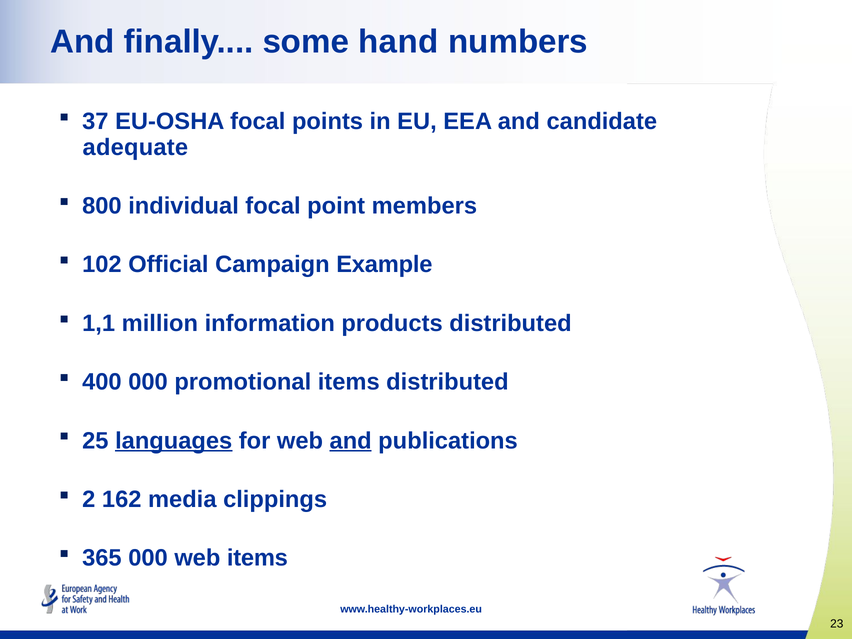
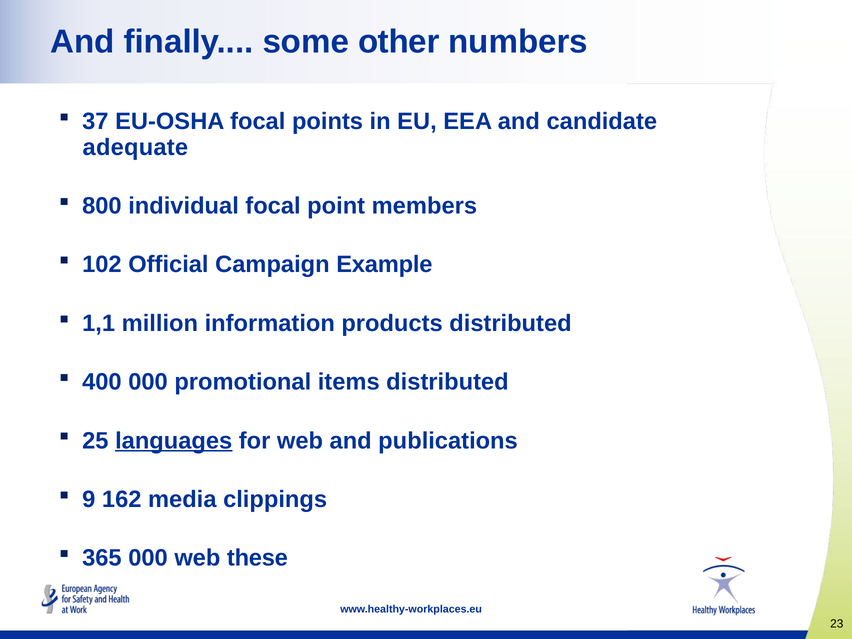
hand: hand -> other (399, 42)
and underline: present -> none (351, 441)
2: 2 -> 9 (89, 499)
web items: items -> these (257, 558)
